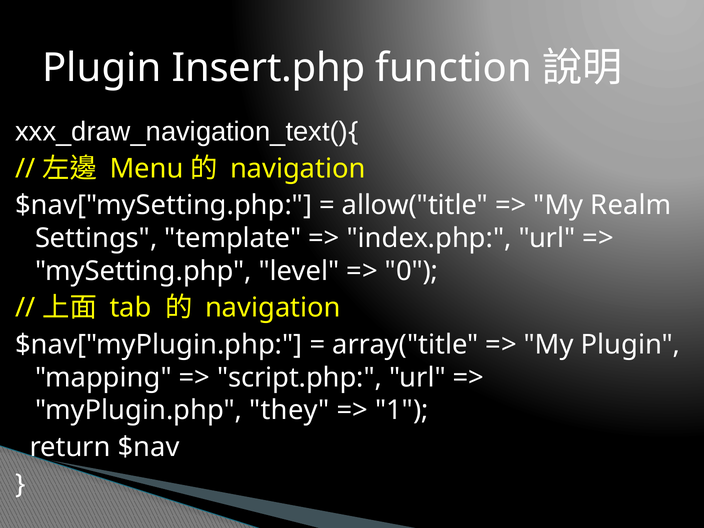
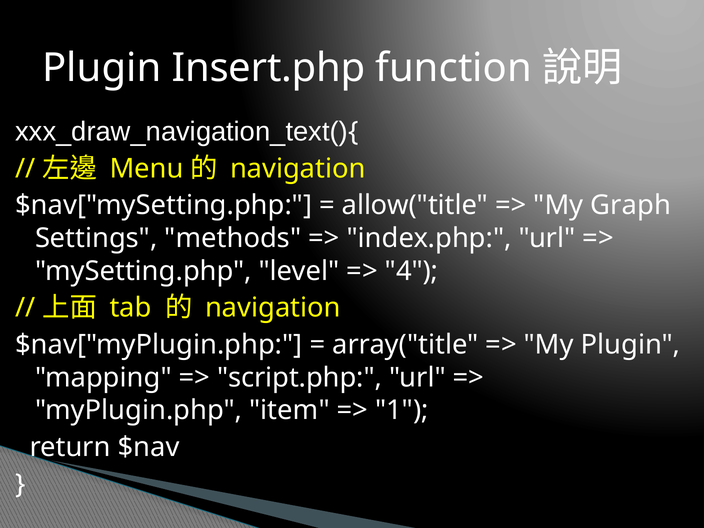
Realm: Realm -> Graph (631, 205)
template: template -> methods (233, 238)
0: 0 -> 4 (412, 271)
they: they -> item (289, 410)
